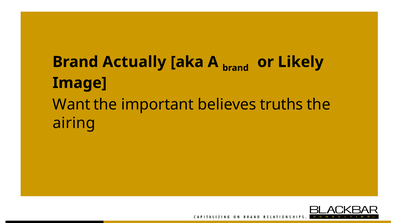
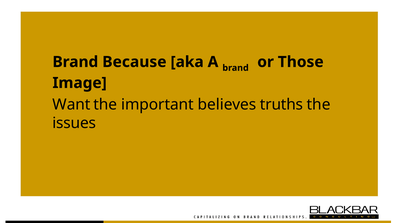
Actually: Actually -> Because (134, 62)
Likely: Likely -> Those (301, 62)
airing: airing -> issues (74, 123)
